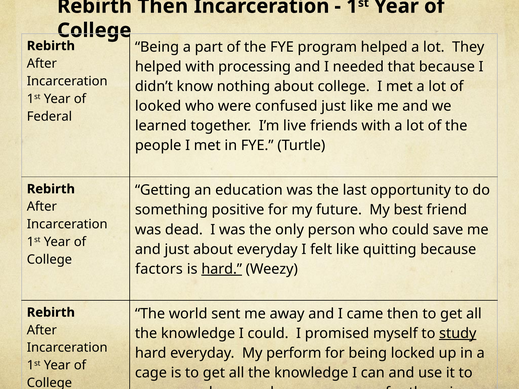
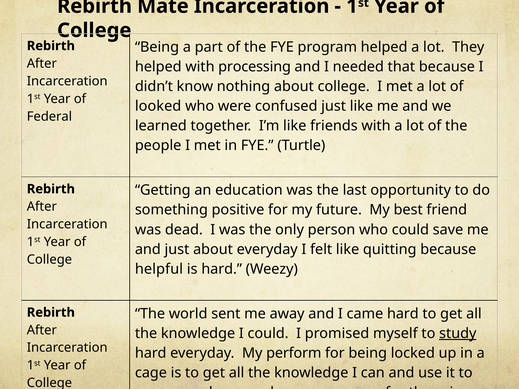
Rebirth Then: Then -> Mate (163, 6)
I’m live: live -> like (295, 126)
factors: factors -> helpful (159, 269)
hard underline: present -> none (222, 269)
came then: then -> hard (403, 314)
